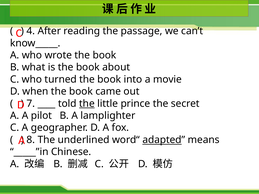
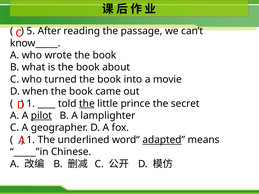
4: 4 -> 5 (31, 31)
7: 7 -> 1 (31, 104)
pilot underline: none -> present (41, 116)
8: 8 -> 1 (31, 140)
